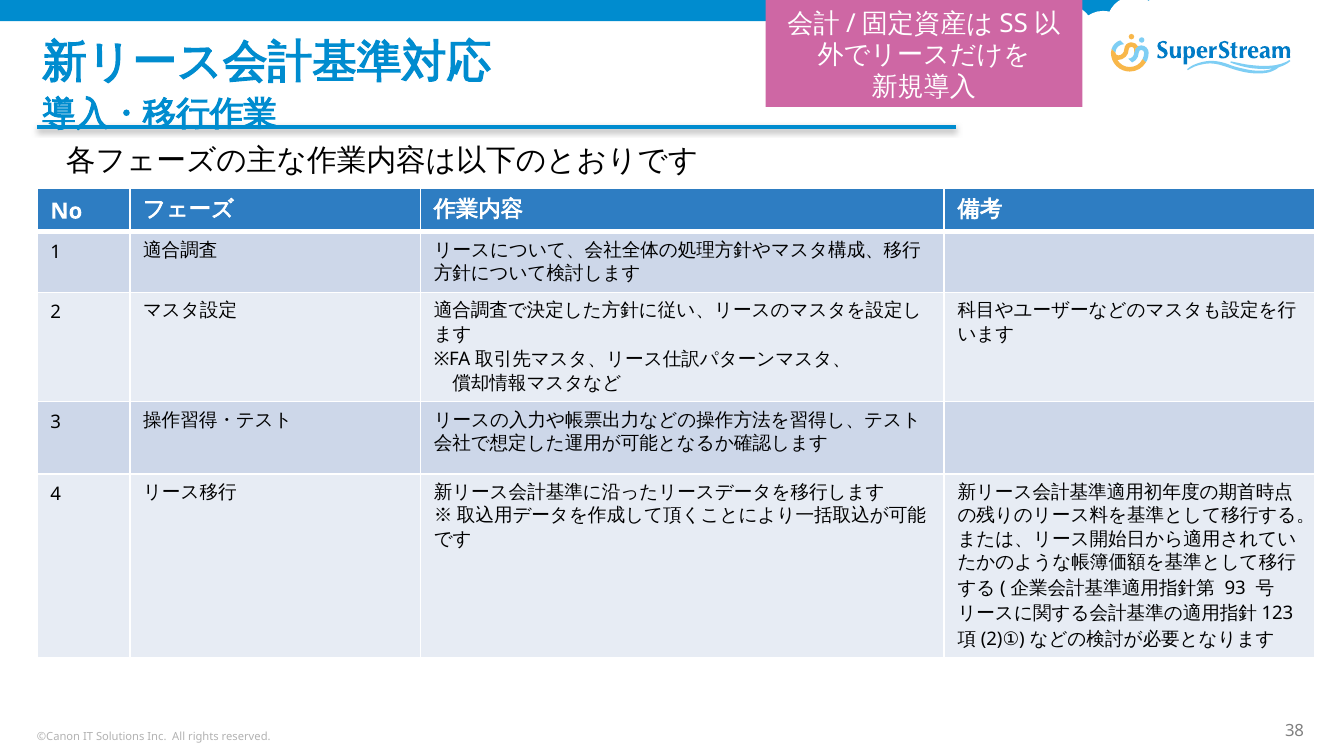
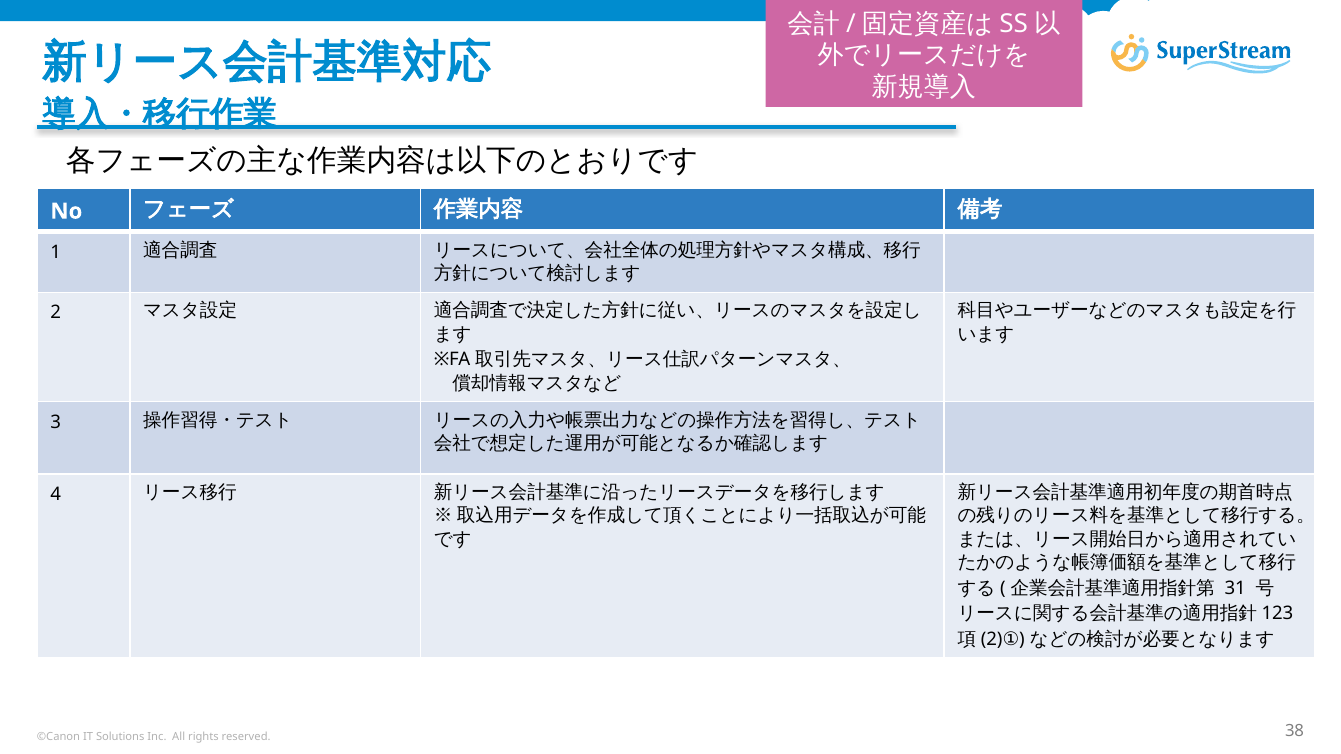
93: 93 -> 31 (1235, 588)
